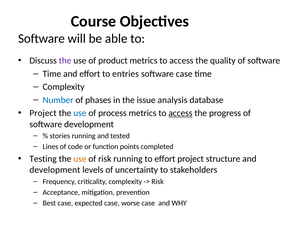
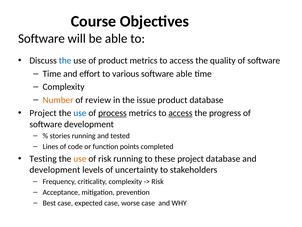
the colour: purple -> blue (65, 61)
entries: entries -> various (126, 74)
software case: case -> able (184, 74)
Number colour: blue -> orange (58, 100)
phases: phases -> review (98, 100)
issue analysis: analysis -> product (173, 100)
process underline: none -> present (112, 113)
to effort: effort -> these (165, 158)
project structure: structure -> database (223, 158)
